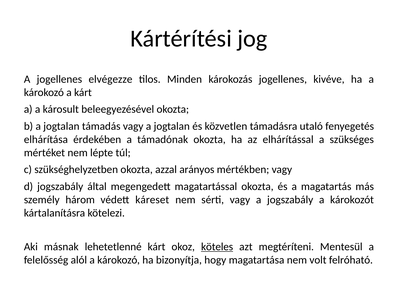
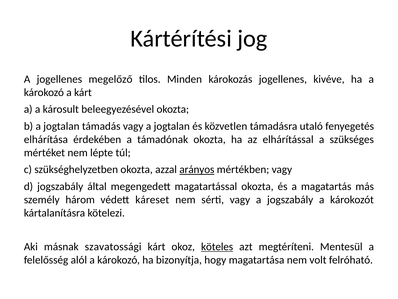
elvégezze: elvégezze -> megelőző (110, 79)
arányos underline: none -> present (197, 169)
lehetetlenné: lehetetlenné -> szavatossági (113, 246)
